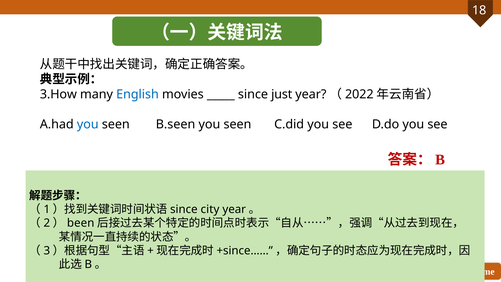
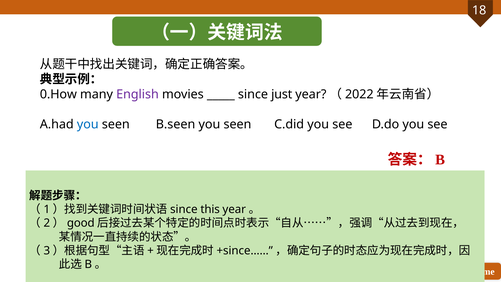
3.How: 3.How -> 0.How (58, 94)
English colour: blue -> purple (137, 94)
city: city -> this (210, 209)
been: been -> good (81, 223)
